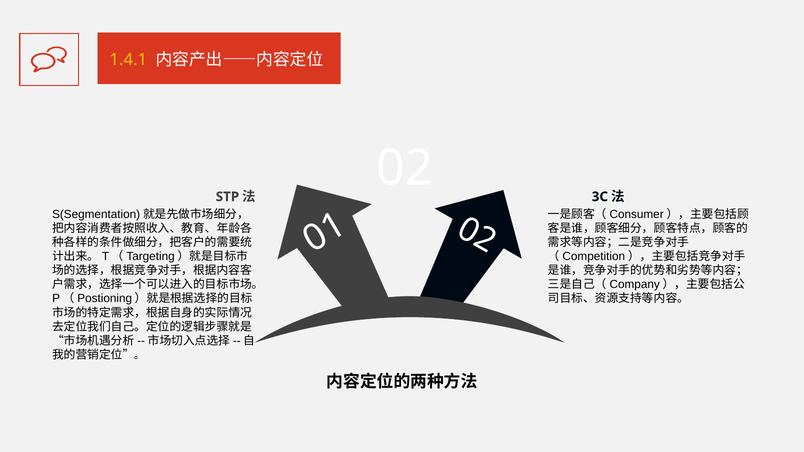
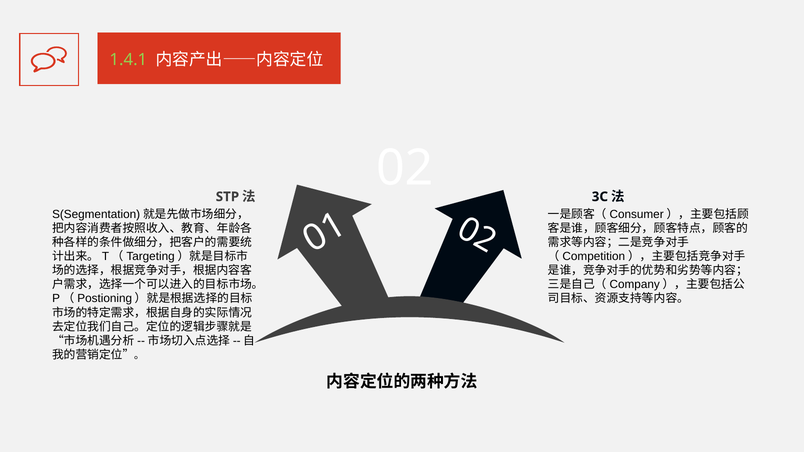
1.4.1 colour: yellow -> light green (128, 60)
